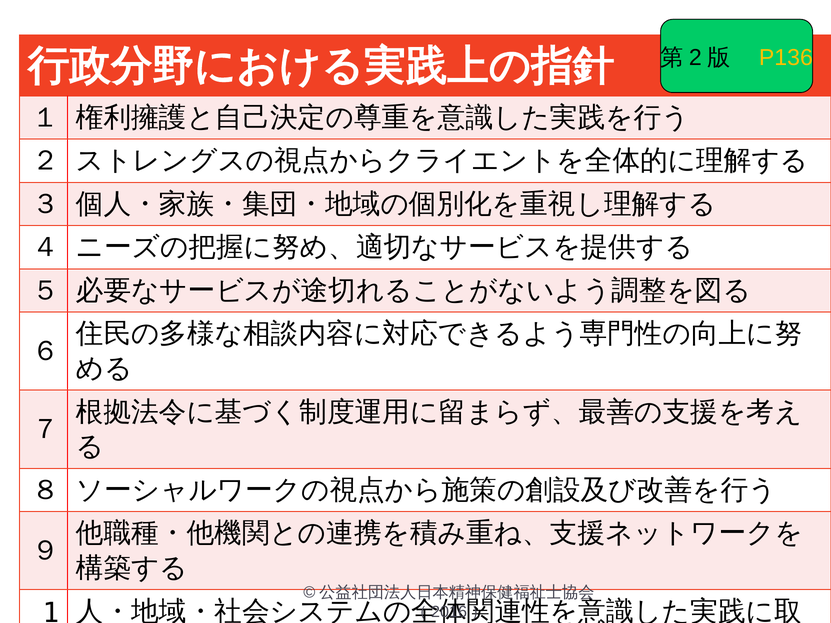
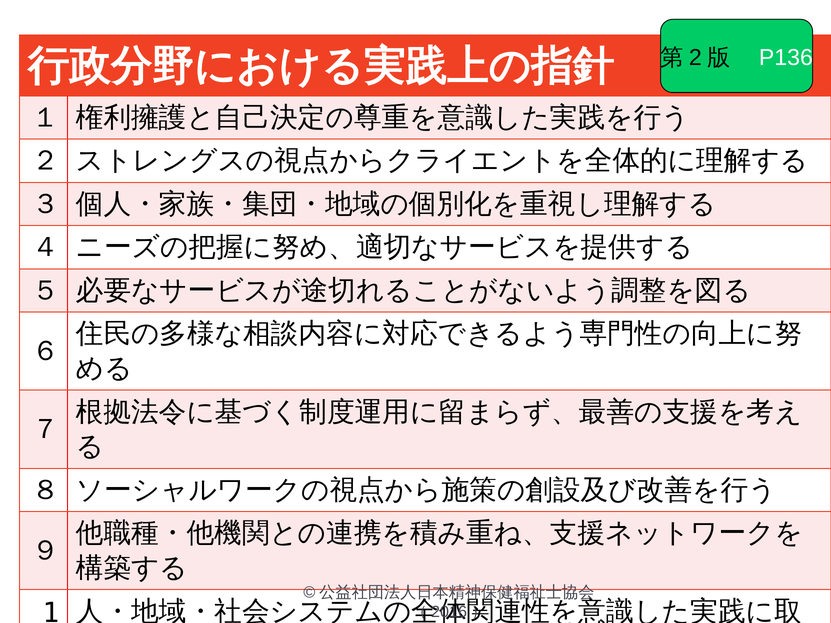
P136 colour: yellow -> white (786, 58)
